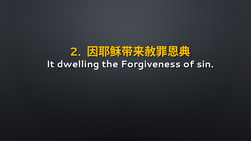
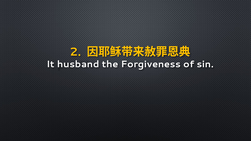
dwelling: dwelling -> husband (78, 64)
